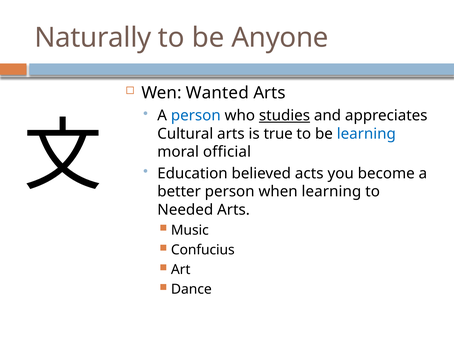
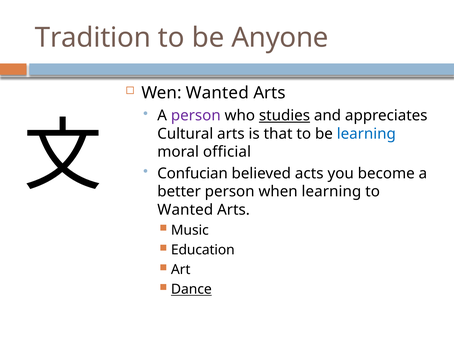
Naturally: Naturally -> Tradition (93, 38)
person colour: blue -> purple (196, 116)
true: true -> that (278, 134)
Education: Education -> Confucian (193, 174)
Needed: Needed -> Wanted (185, 210)
Confucius: Confucius -> Education (203, 250)
Dance underline: none -> present (191, 290)
